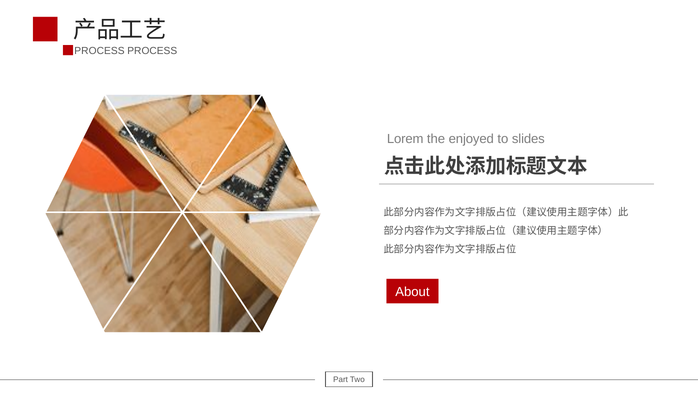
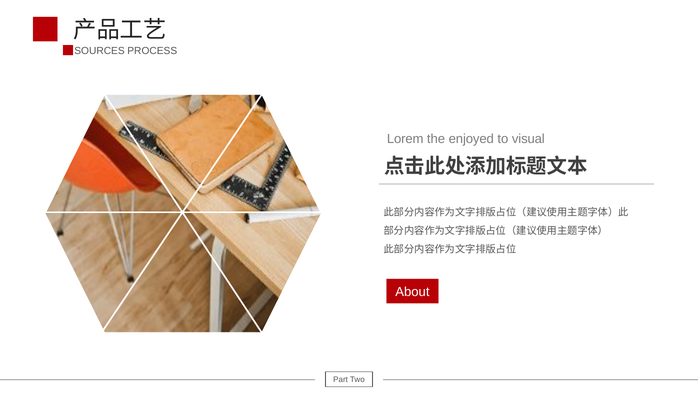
PROCESS: PROCESS -> SOURCES (99, 51)
slides: slides -> visual (528, 139)
